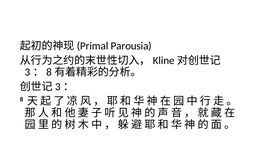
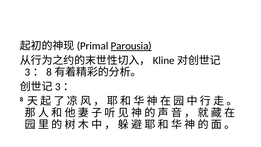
Parousia underline: none -> present (131, 46)
